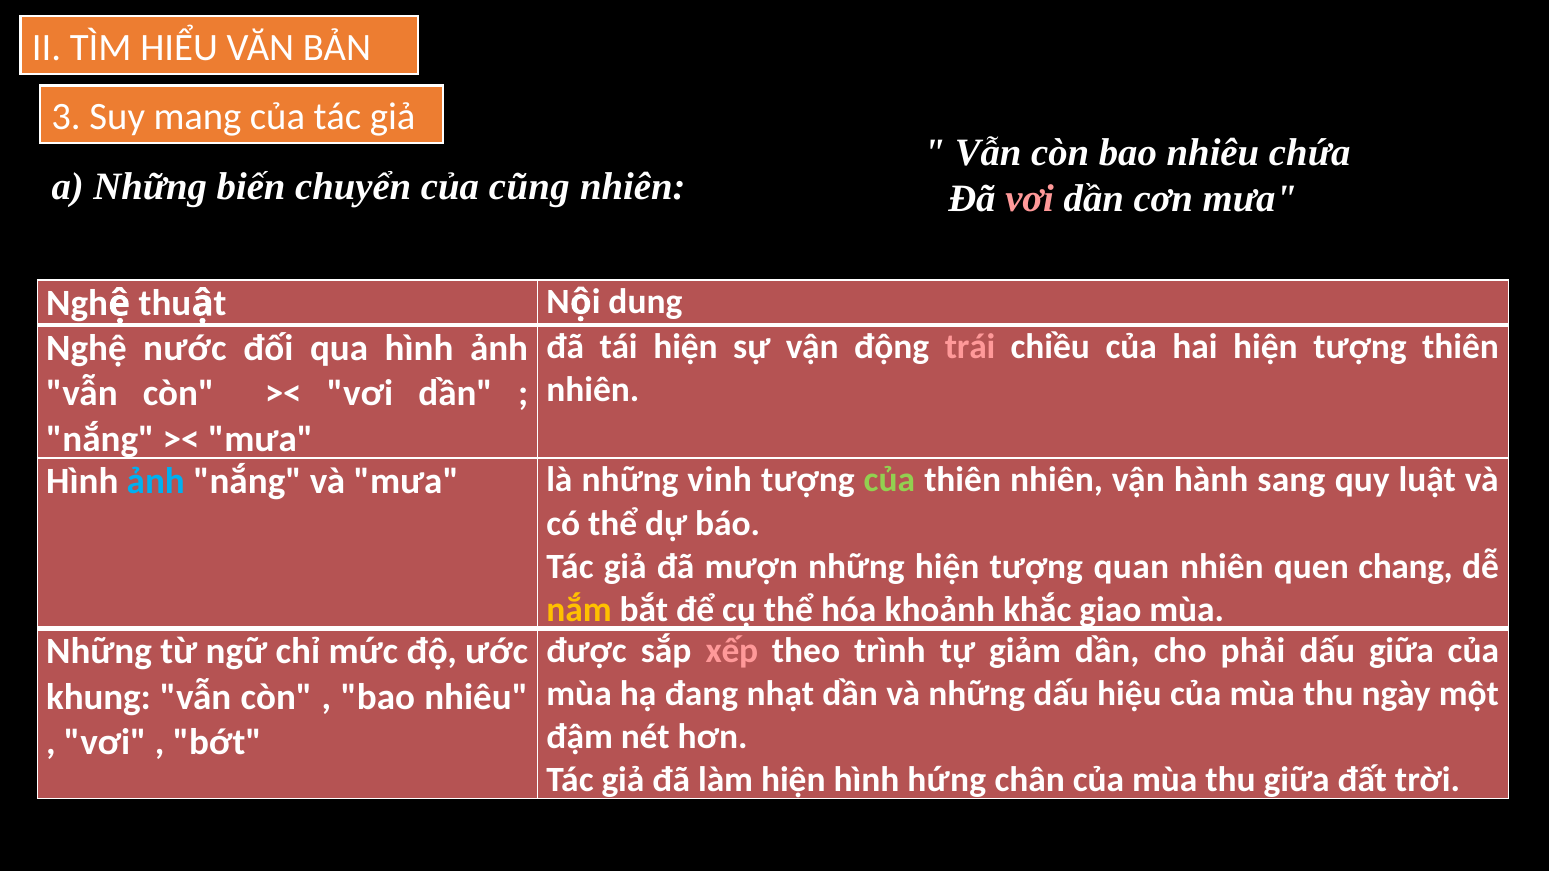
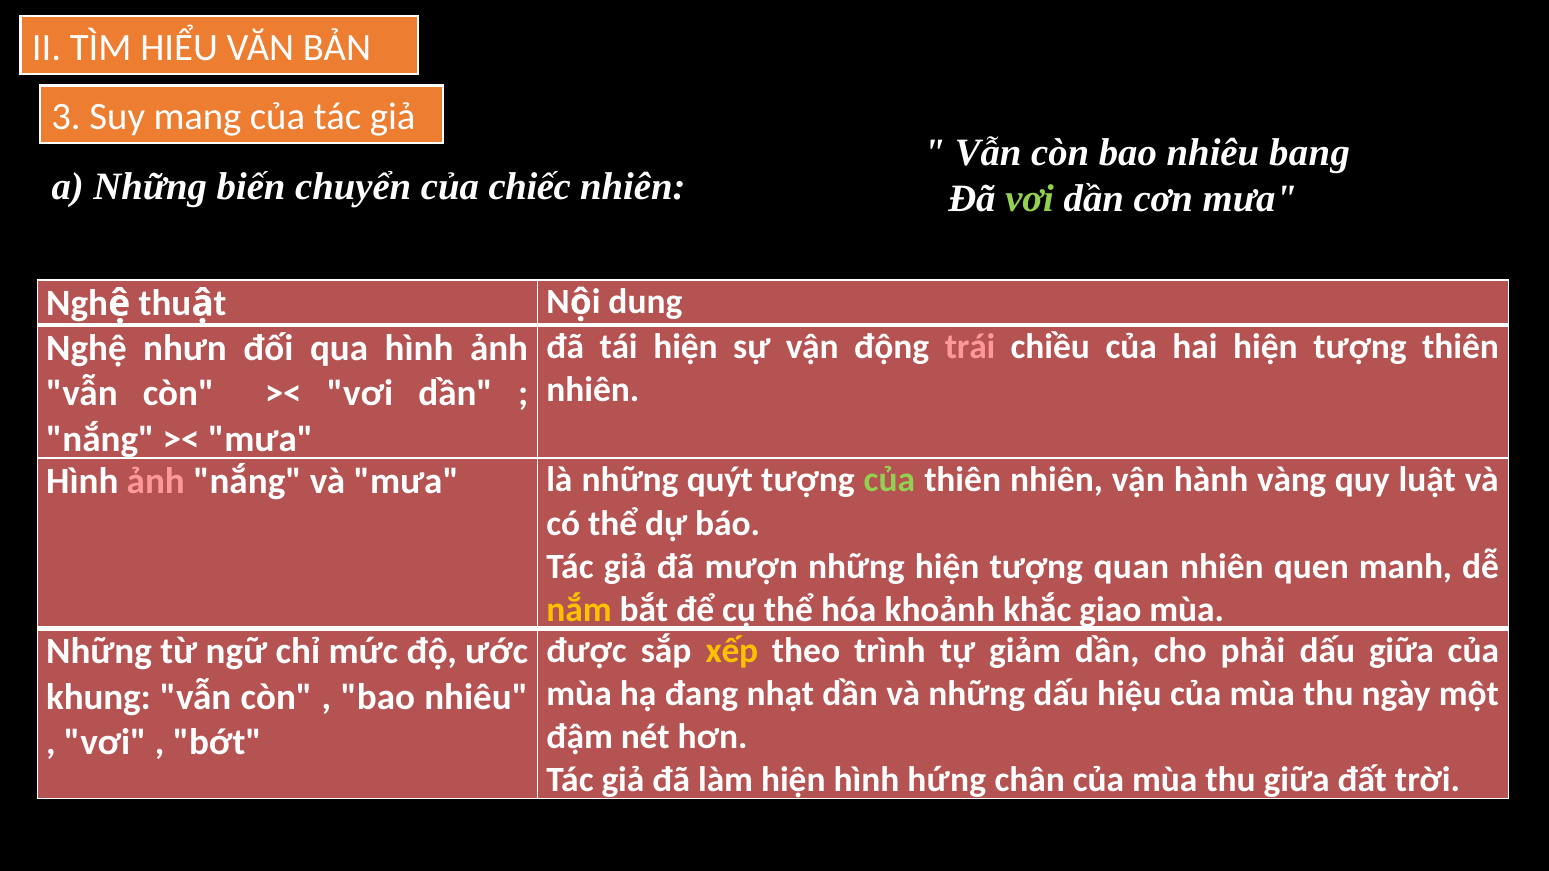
chứa: chứa -> bang (1310, 152)
cũng: cũng -> chiếc (530, 187)
vơi colour: pink -> light green (1030, 199)
nước: nước -> nhưn (185, 348)
ảnh colour: light blue -> pink (156, 482)
vinh: vinh -> quýt (720, 480)
sang: sang -> vàng (1292, 480)
chang: chang -> manh (1405, 567)
xếp colour: pink -> yellow (732, 651)
